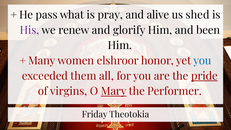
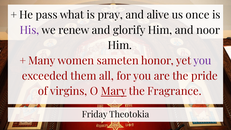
shed: shed -> once (198, 15)
been: been -> noor (208, 30)
elshroor: elshroor -> sameten (118, 61)
you colour: blue -> purple (202, 61)
pride underline: present -> none (204, 76)
Performer: Performer -> Fragrance (174, 91)
